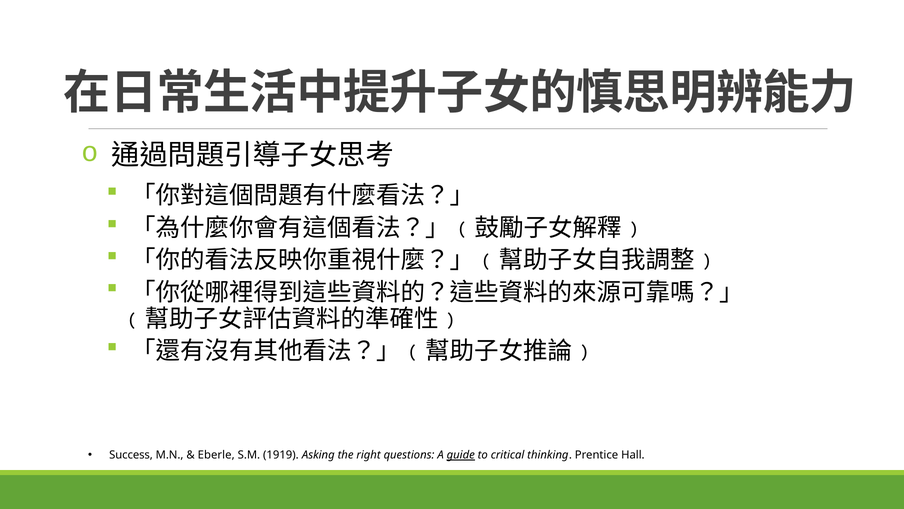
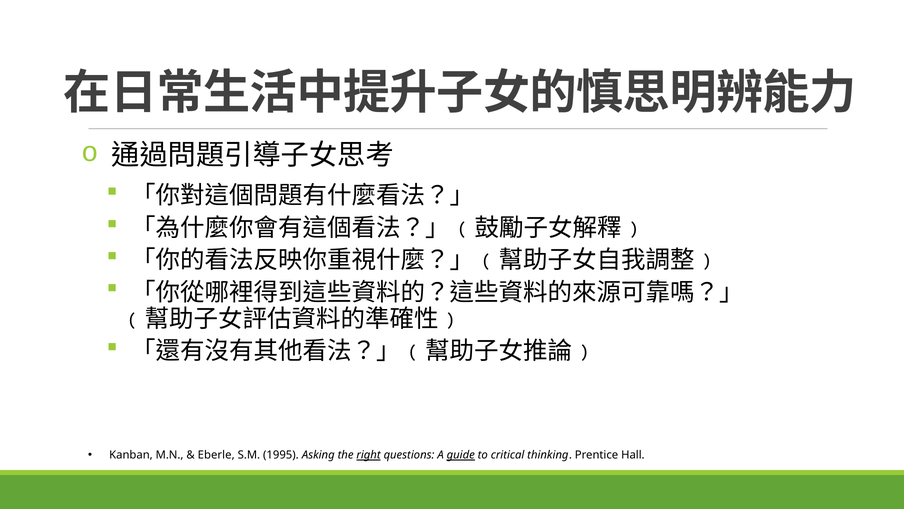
Success: Success -> Kanban (131, 455)
1919: 1919 -> 1995 (281, 455)
right underline: none -> present (369, 455)
